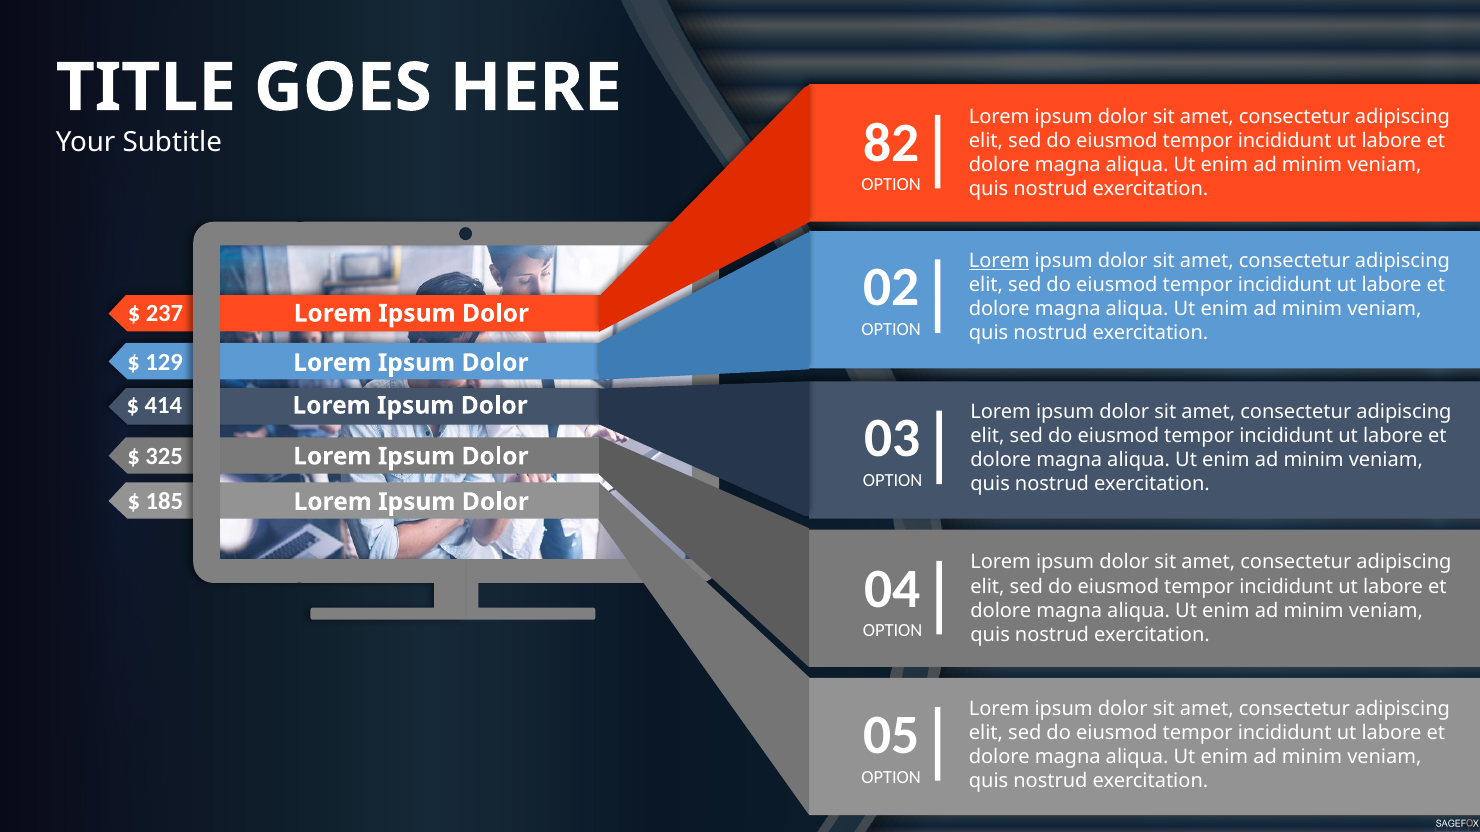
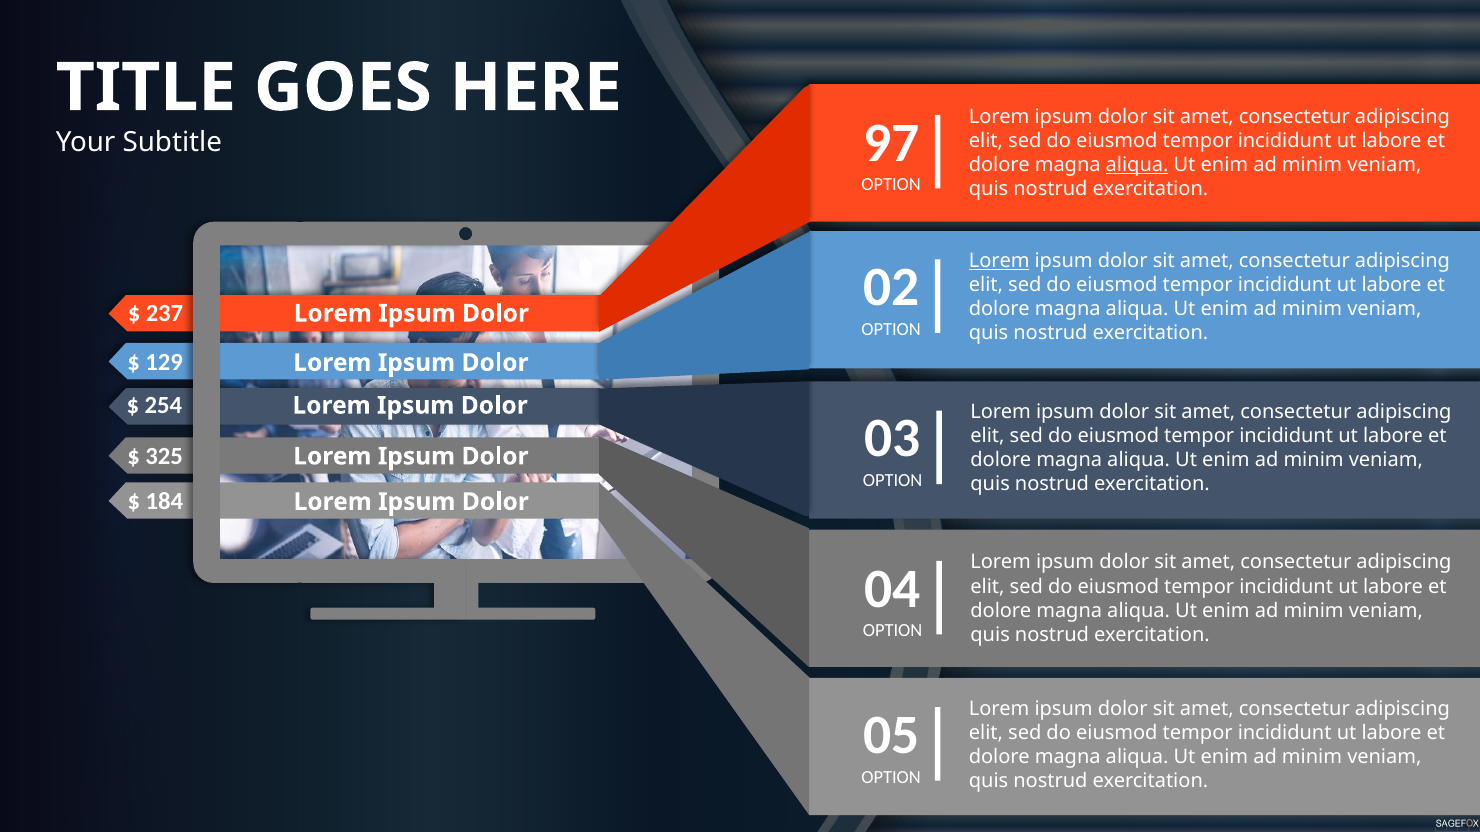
82: 82 -> 97 (891, 143)
aliqua underline: none -> present (1137, 165)
414: 414 -> 254 (163, 406)
185: 185 -> 184 (164, 502)
